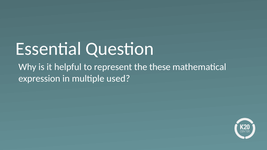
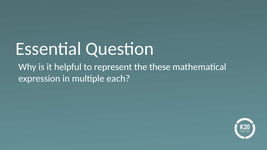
used: used -> each (118, 79)
